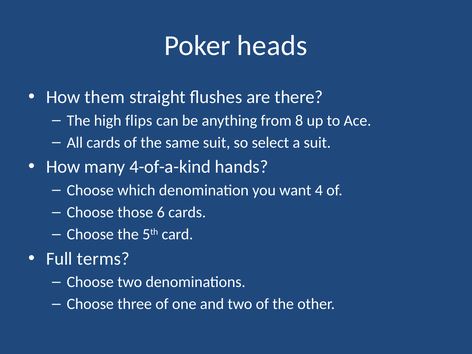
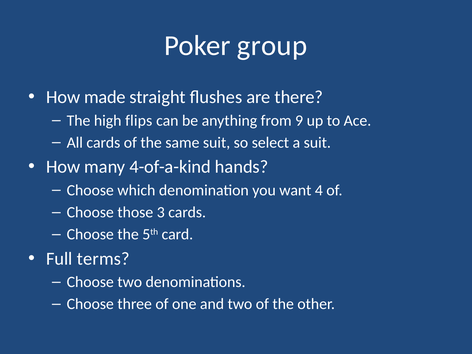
heads: heads -> group (272, 46)
them: them -> made (105, 97)
8: 8 -> 9 (299, 121)
6: 6 -> 3 (161, 212)
